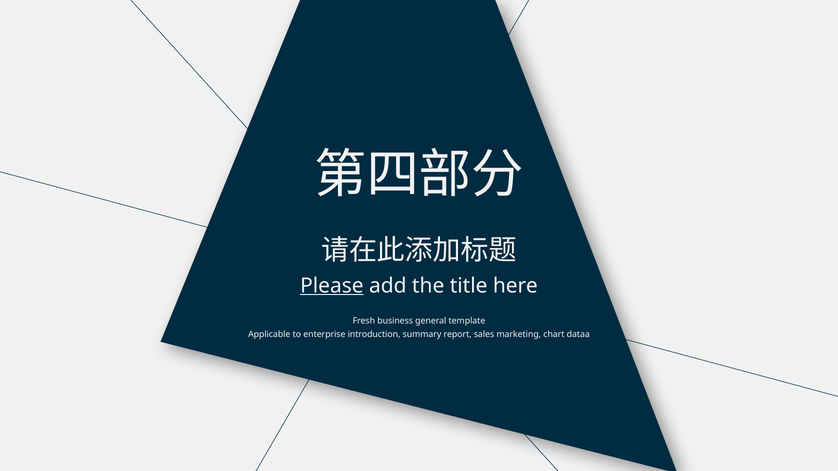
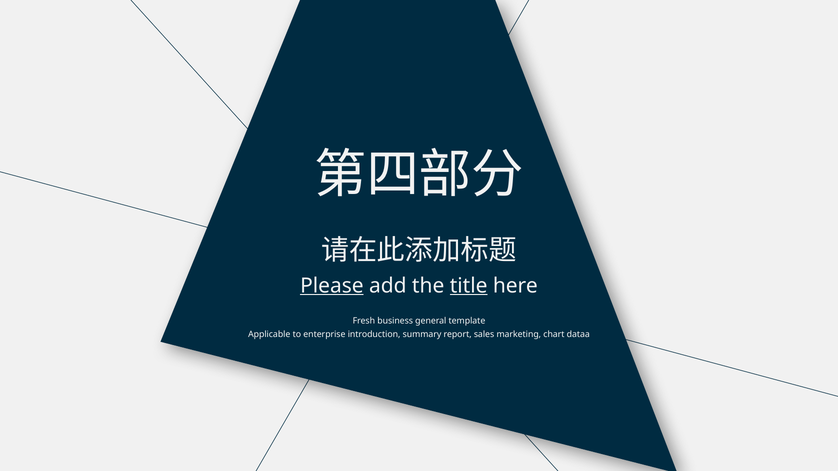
title underline: none -> present (469, 286)
